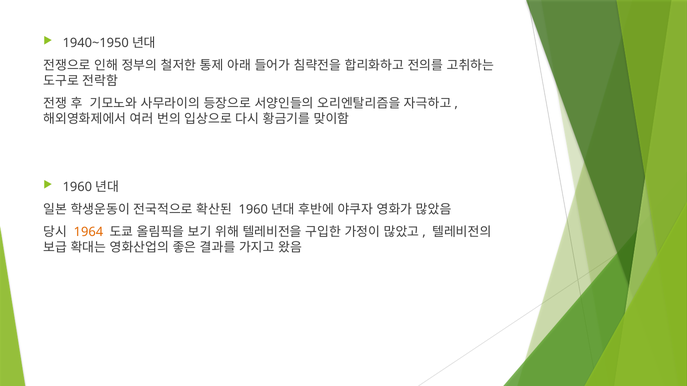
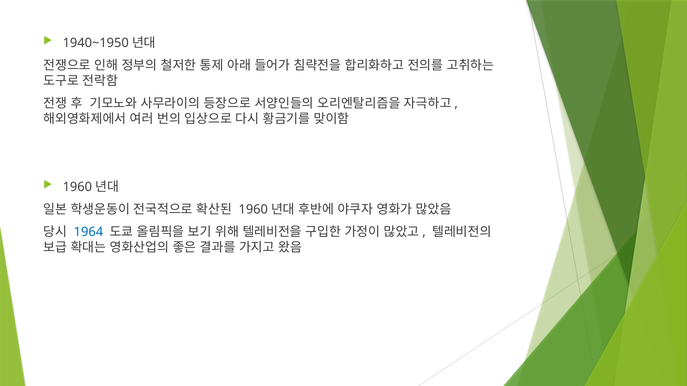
1964 colour: orange -> blue (88, 232)
